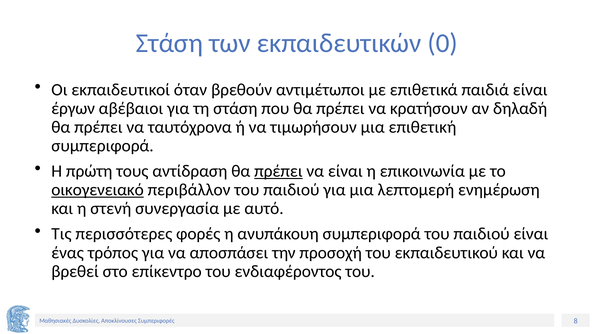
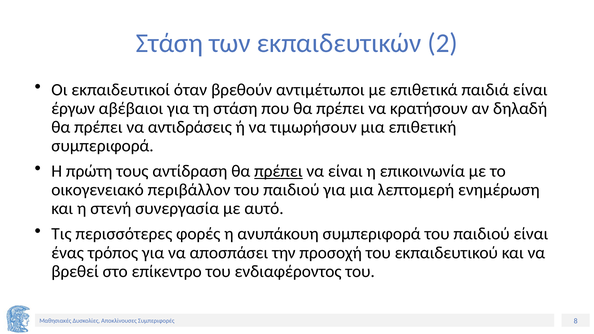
0: 0 -> 2 (443, 43)
ταυτόχρονα: ταυτόχρονα -> αντιδράσεις (190, 127)
οικογενειακό underline: present -> none (98, 190)
